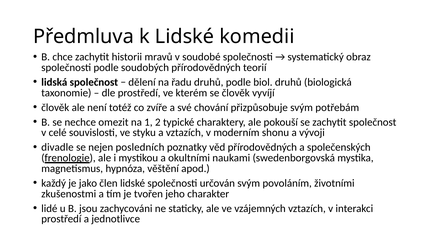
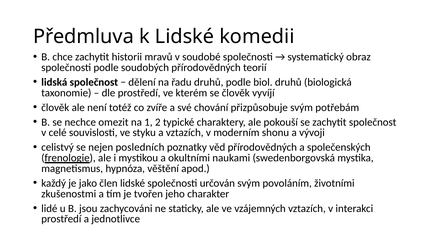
divadle: divadle -> celistvý (58, 147)
